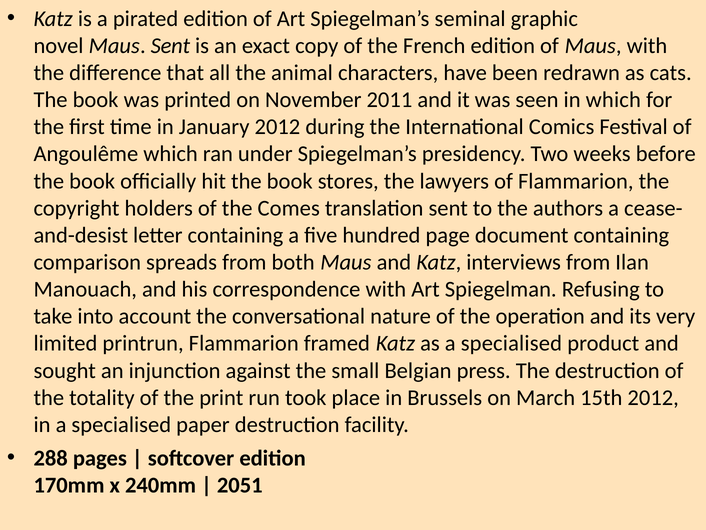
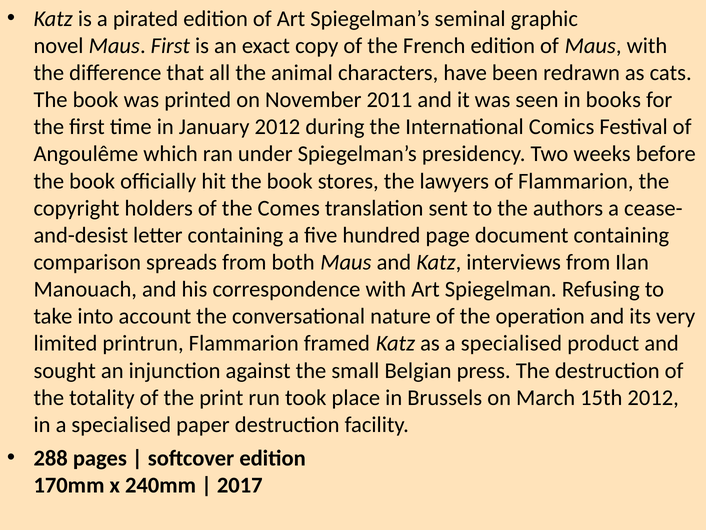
Maus Sent: Sent -> First (170, 46)
in which: which -> books (613, 100)
2051: 2051 -> 2017 (240, 485)
